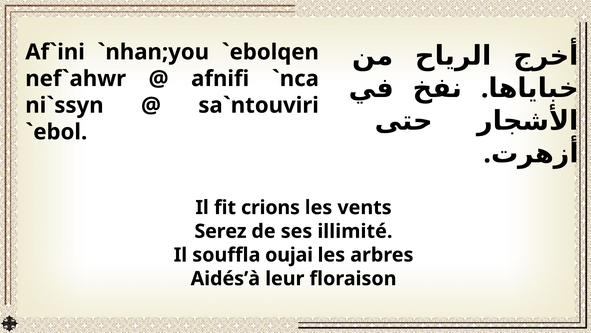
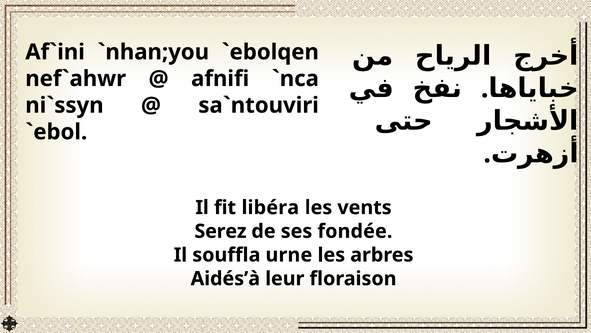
crions: crions -> libéra (270, 207)
illimité: illimité -> fondée (355, 231)
oujai: oujai -> urne (289, 255)
